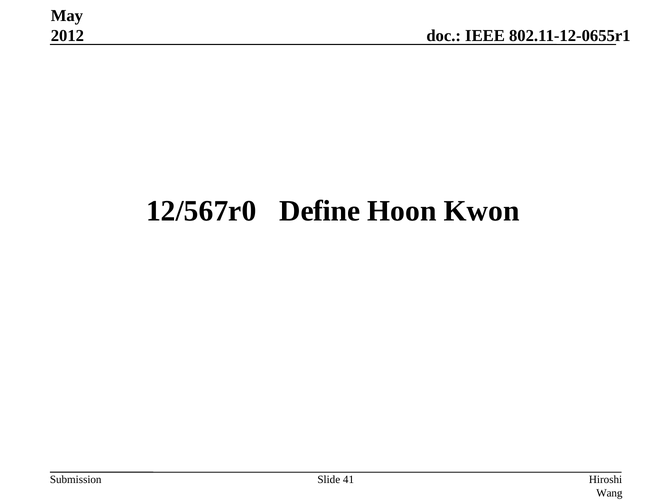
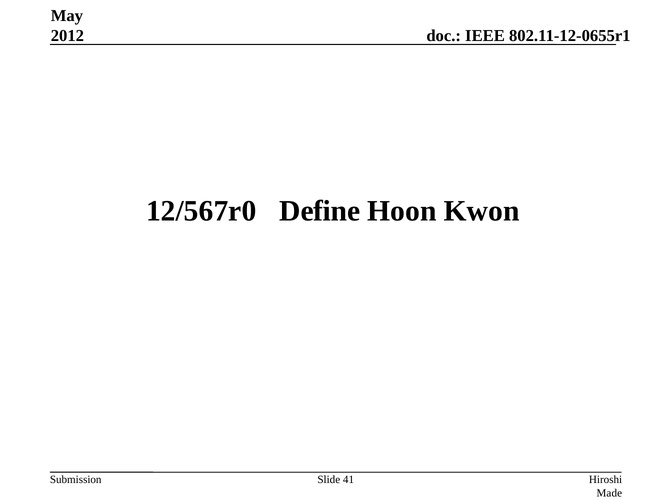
Wang: Wang -> Made (609, 492)
